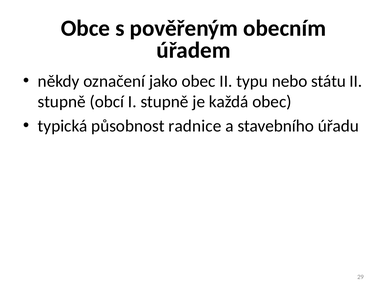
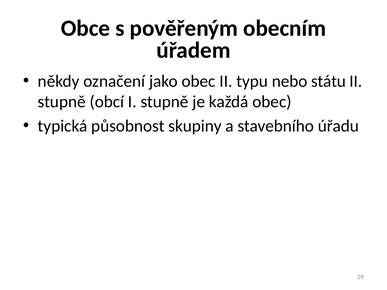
radnice: radnice -> skupiny (195, 126)
